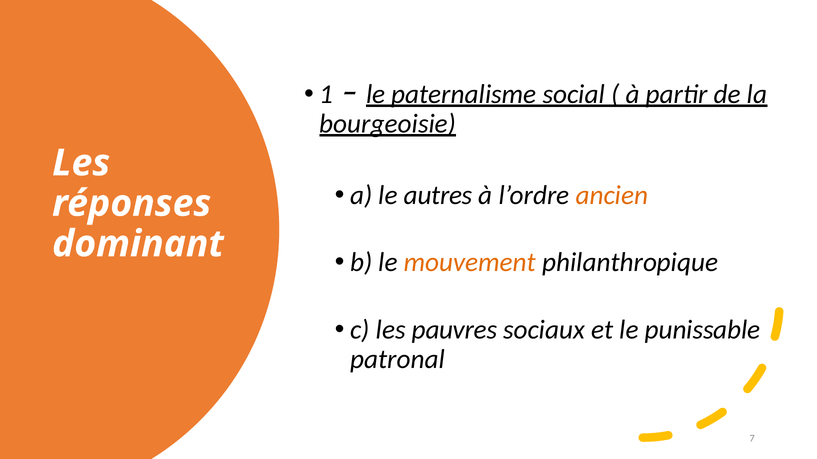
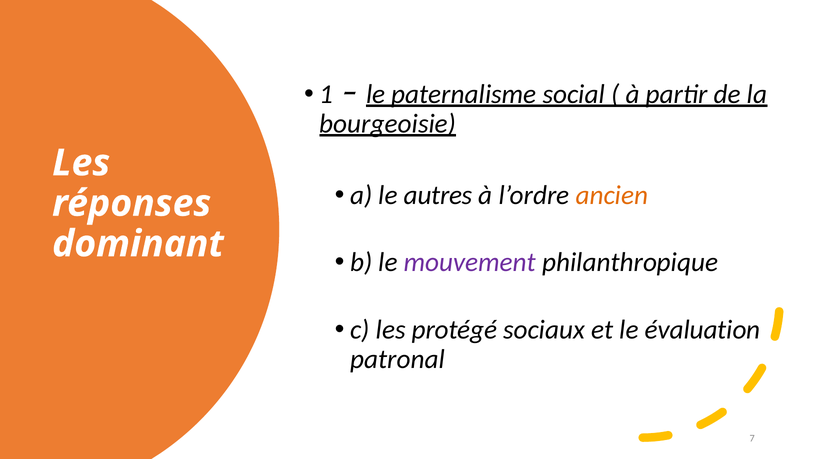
mouvement colour: orange -> purple (470, 263)
pauvres: pauvres -> protégé (454, 330)
punissable: punissable -> évaluation (703, 330)
